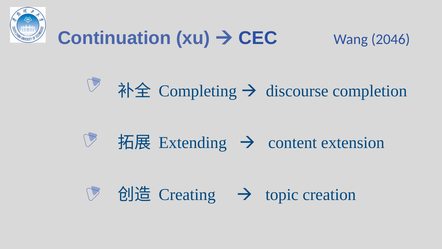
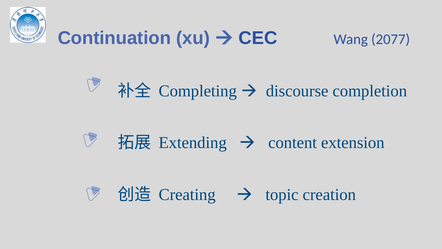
2046: 2046 -> 2077 (391, 39)
